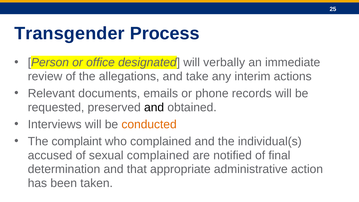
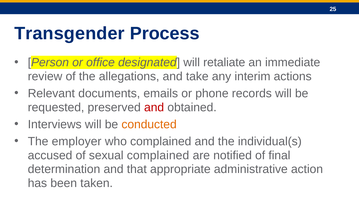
verbally: verbally -> retaliate (224, 62)
and colour: black -> red (154, 107)
complaint: complaint -> employer (77, 141)
